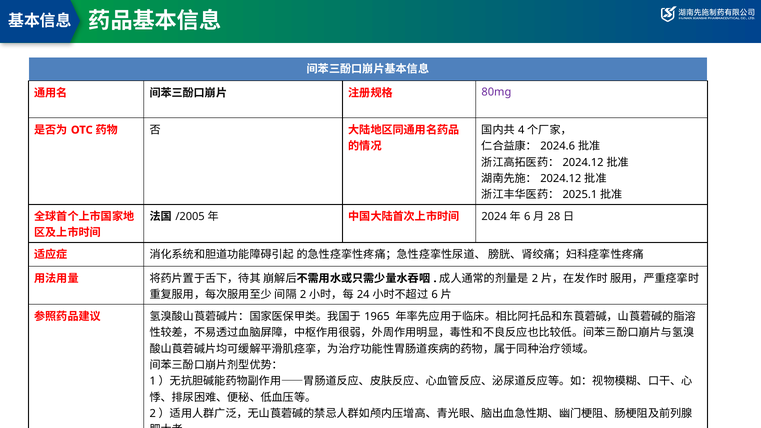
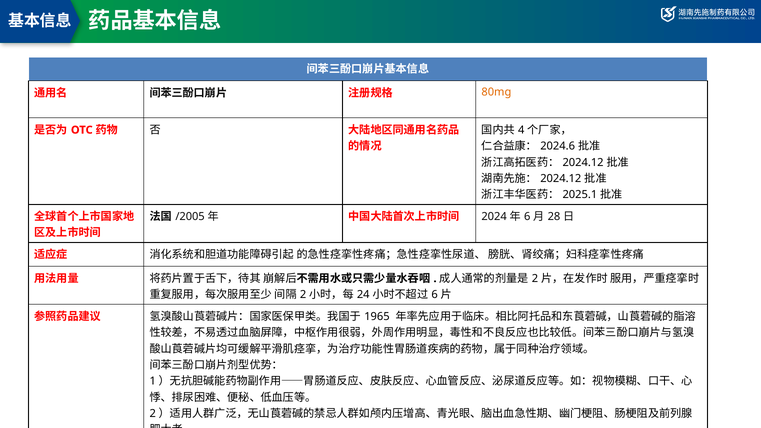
80mg colour: purple -> orange (496, 92)
